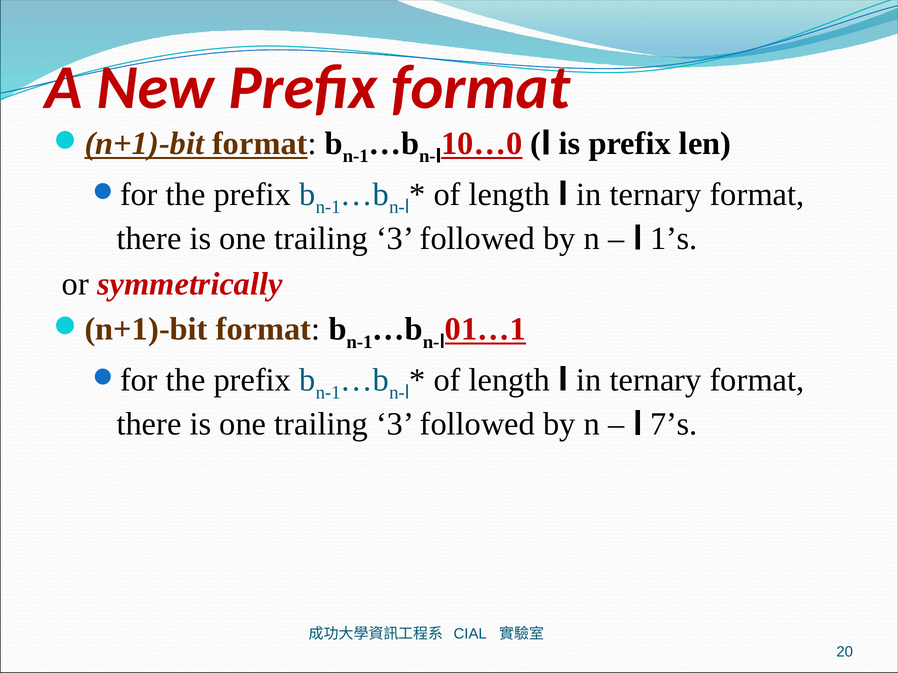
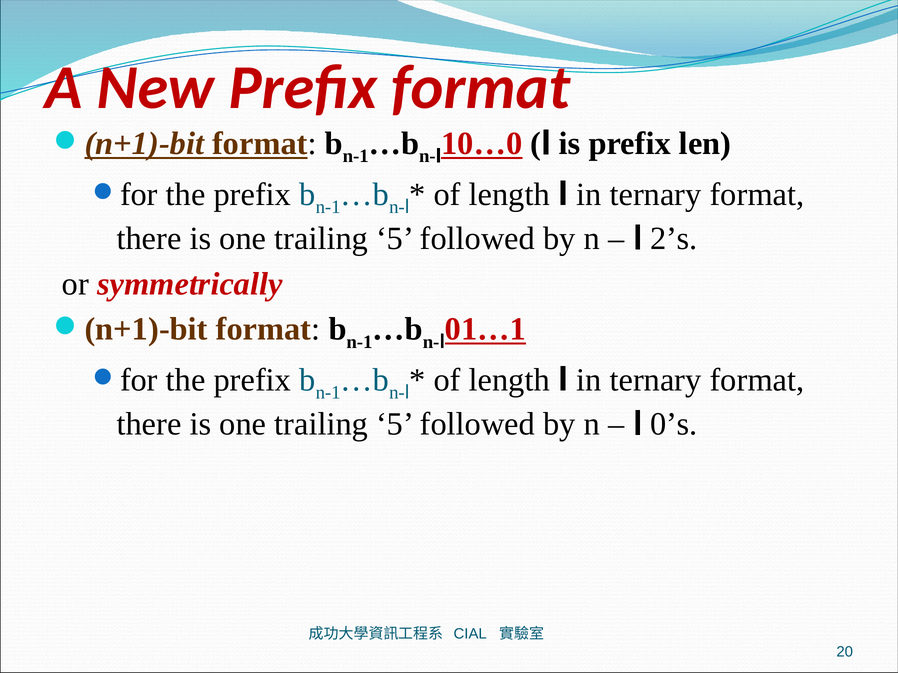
3: 3 -> 5 (395, 239)
1’s: 1’s -> 2’s (674, 239)
3: 3 -> 5 (395, 424)
7’s: 7’s -> 0’s (674, 424)
